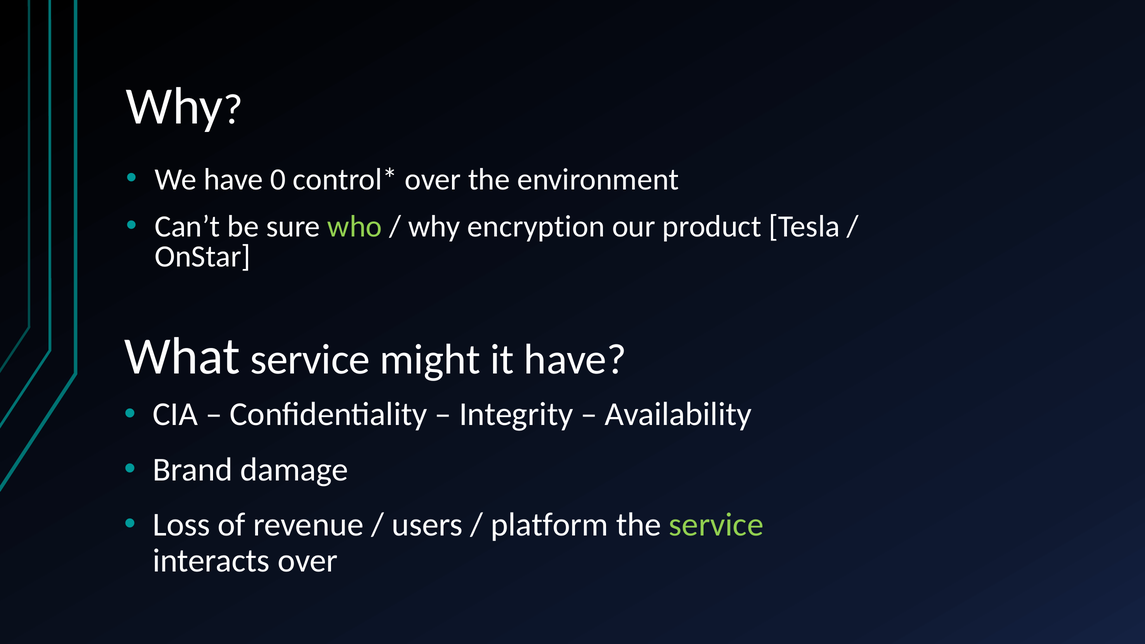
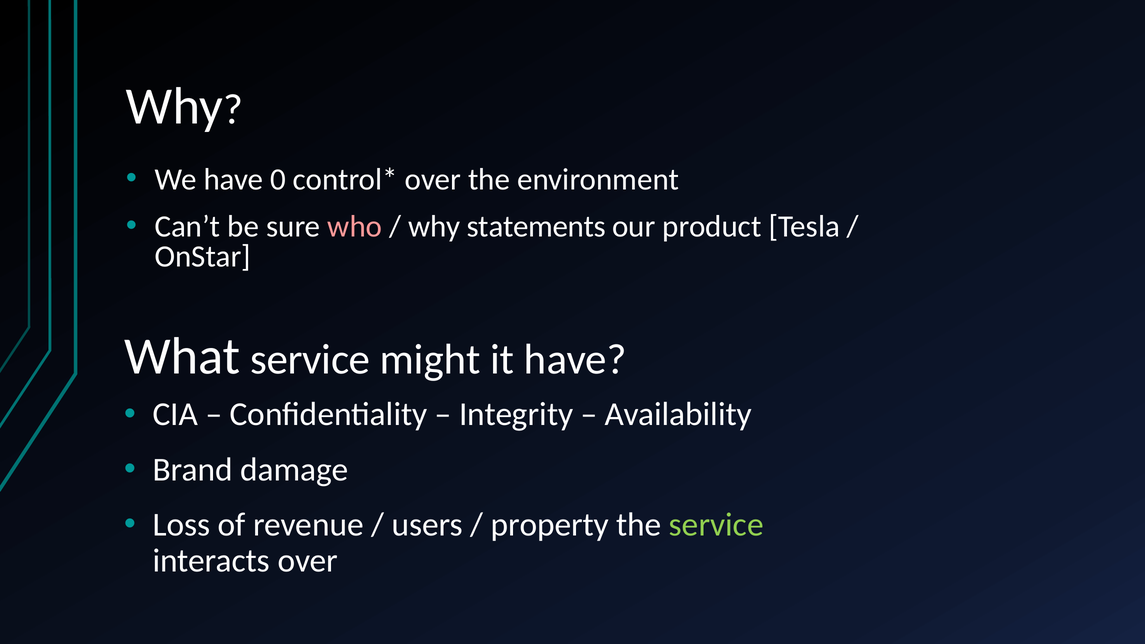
who colour: light green -> pink (355, 227)
encryption: encryption -> statements (536, 227)
platform: platform -> property (550, 525)
